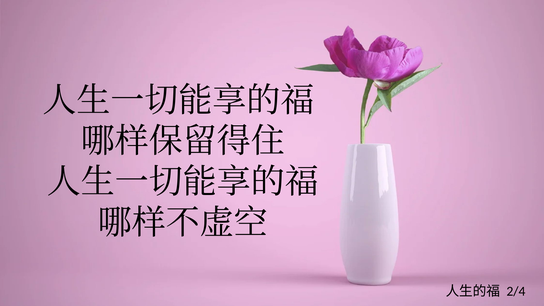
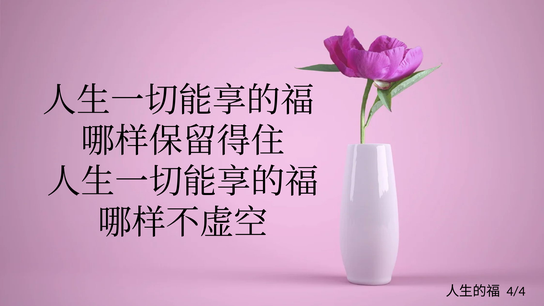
2/4: 2/4 -> 4/4 (516, 291)
